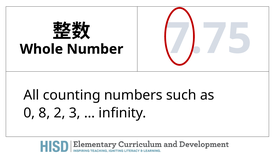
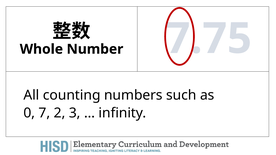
8: 8 -> 7 (44, 113)
